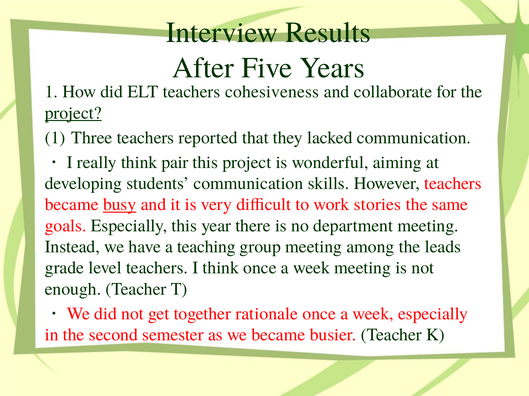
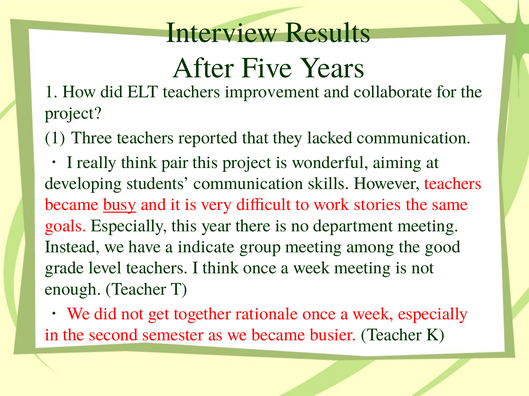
cohesiveness: cohesiveness -> improvement (272, 92)
project underline: present -> none (73, 113)
teaching: teaching -> indicate (206, 247)
leads: leads -> good (443, 247)
